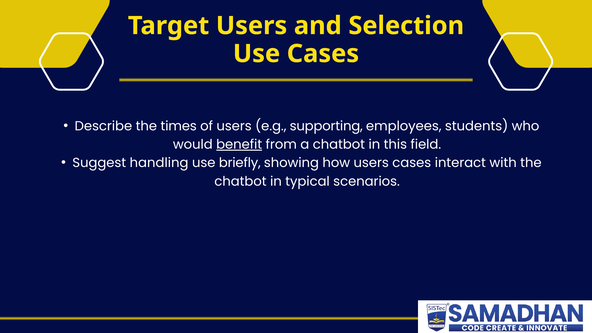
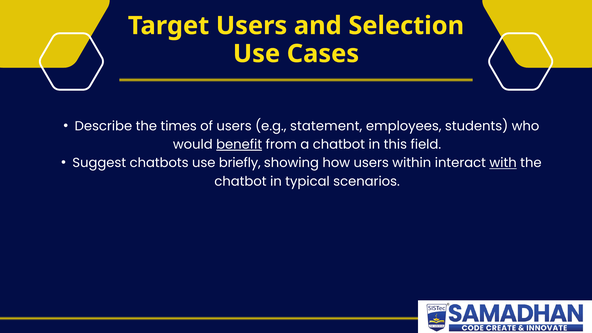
supporting: supporting -> statement (326, 126)
handling: handling -> chatbots (159, 163)
users cases: cases -> within (412, 163)
with underline: none -> present (503, 163)
